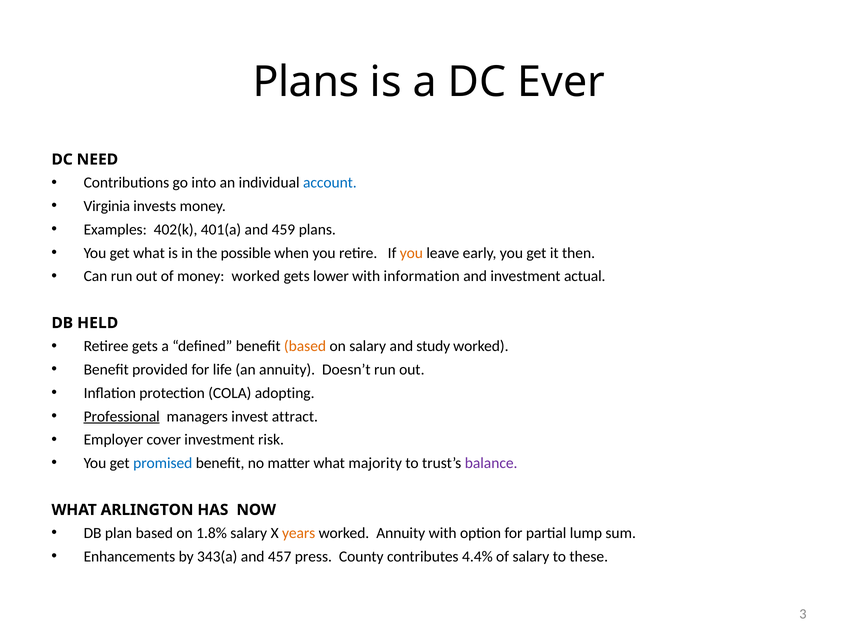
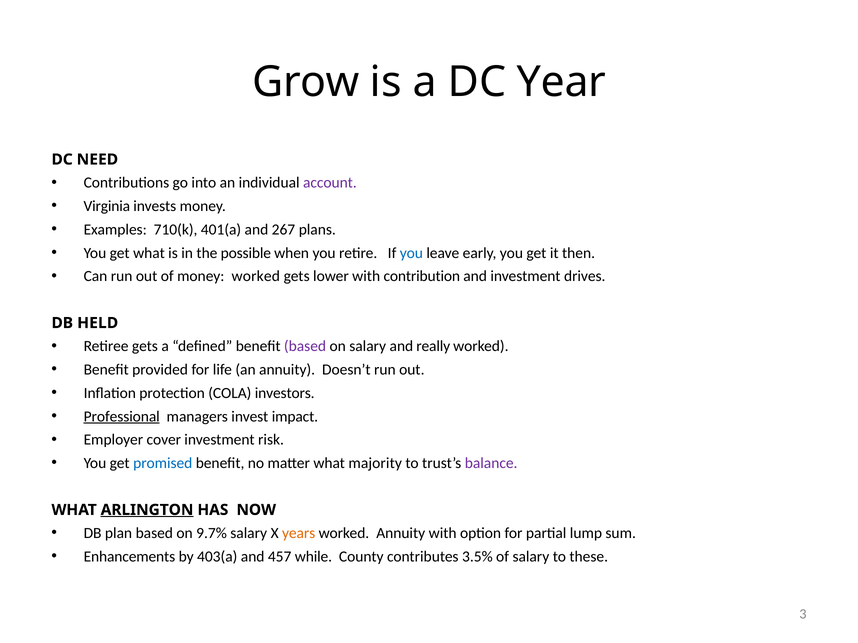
Plans: Plans -> Grow (306, 82)
Ever: Ever -> Year (561, 82)
account colour: blue -> purple (330, 183)
402(k: 402(k -> 710(k (176, 230)
459: 459 -> 267 (283, 230)
you colour: orange -> blue (411, 253)
information: information -> contribution (422, 276)
actual: actual -> drives (585, 276)
based colour: orange -> purple (305, 347)
study: study -> really (433, 347)
adopting: adopting -> investors (285, 393)
attract: attract -> impact (295, 417)
ARLINGTON underline: none -> present (147, 510)
1.8%: 1.8% -> 9.7% (212, 534)
343(a: 343(a -> 403(a (217, 557)
press: press -> while (313, 557)
4.4%: 4.4% -> 3.5% (477, 557)
